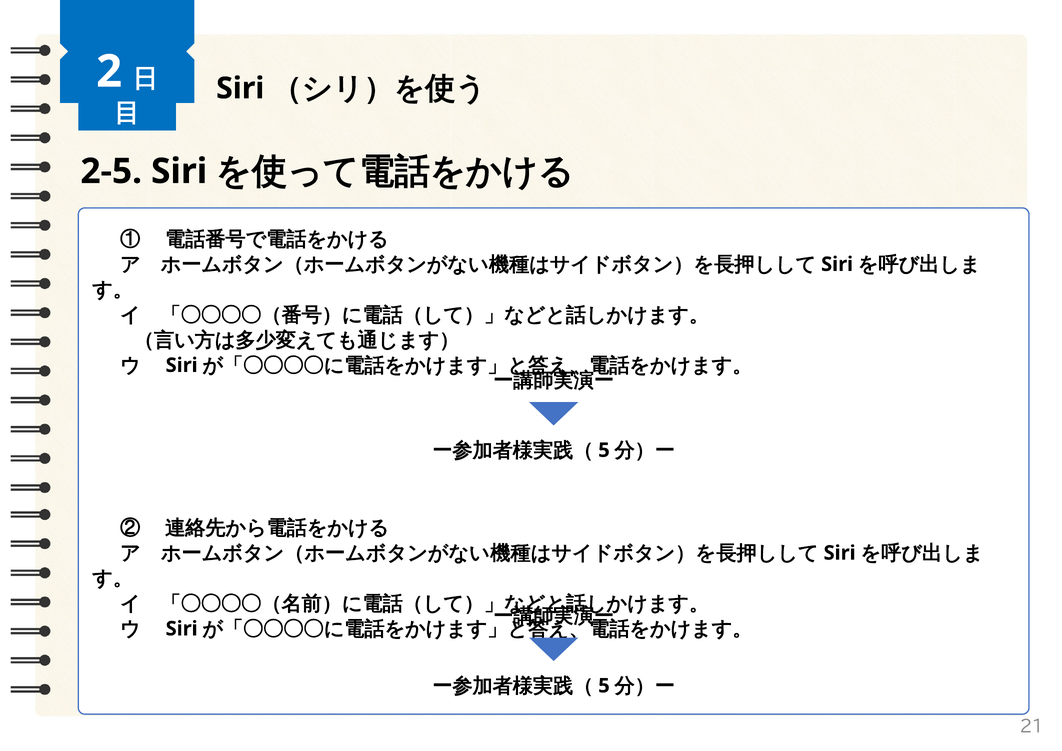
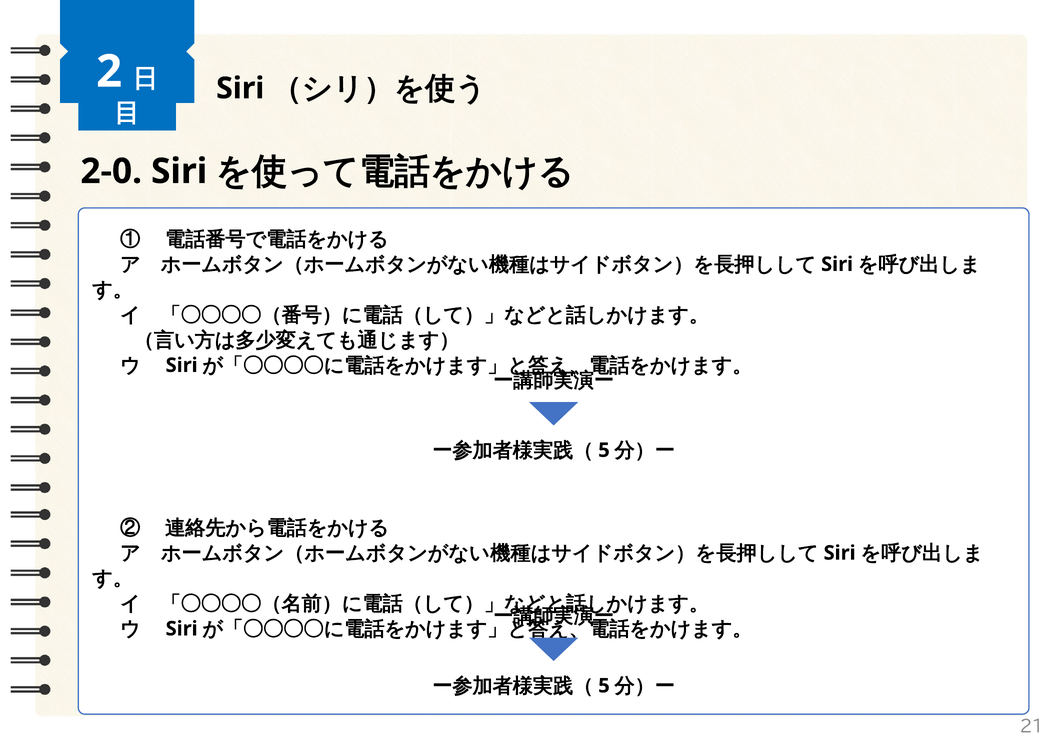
2-5: 2-5 -> 2-0 (111, 171)
